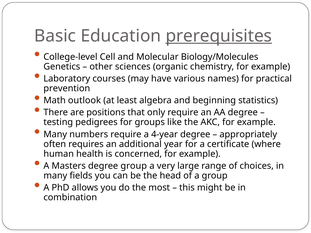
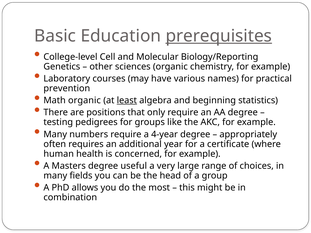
Biology/Molecules: Biology/Molecules -> Biology/Reporting (220, 57)
Math outlook: outlook -> organic (84, 101)
least underline: none -> present (127, 101)
degree group: group -> useful (134, 166)
